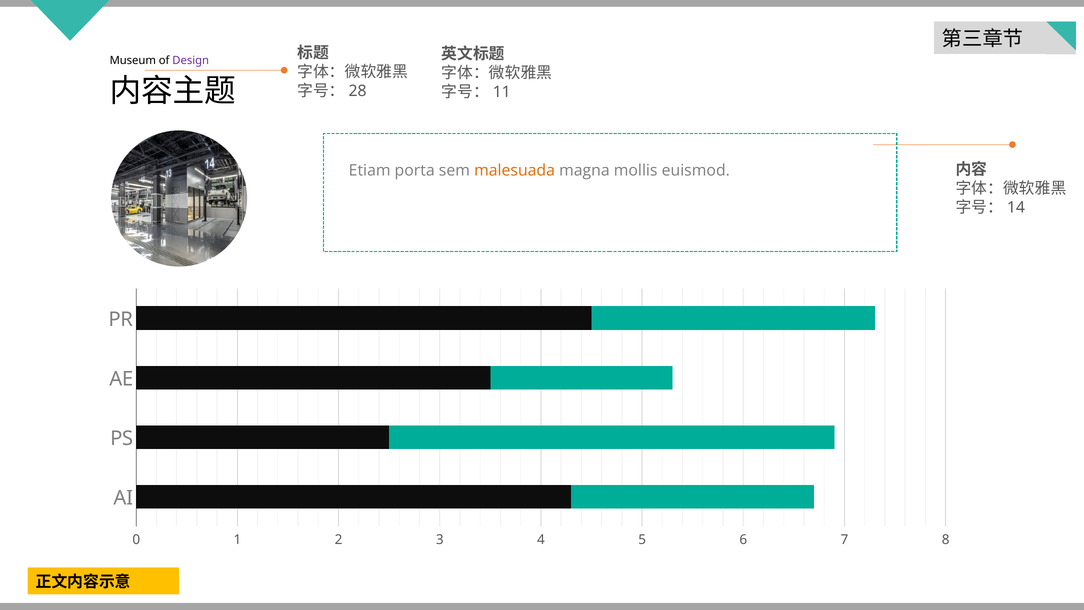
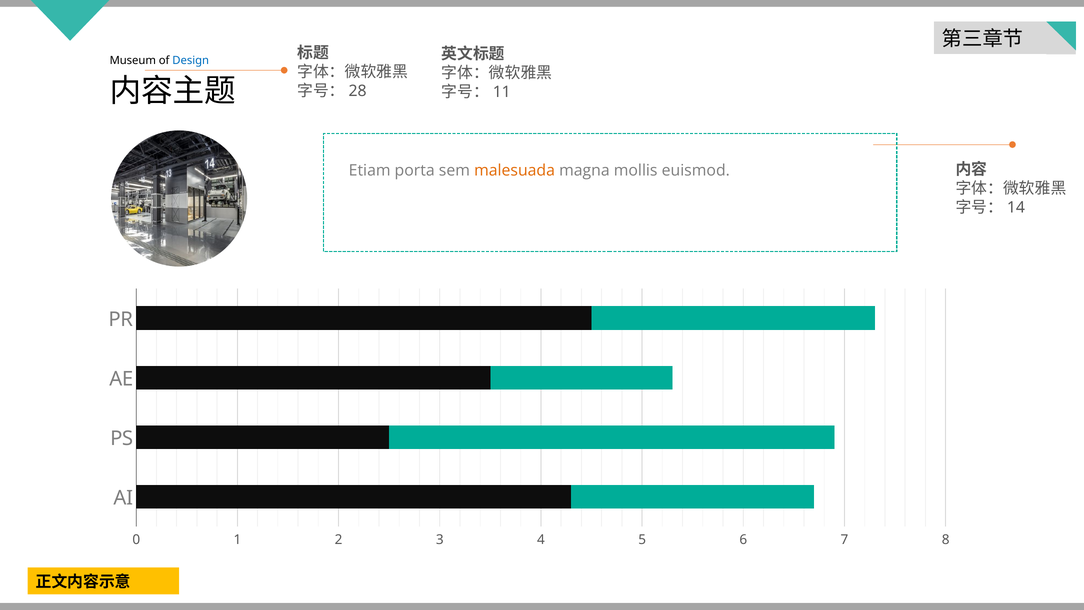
Design colour: purple -> blue (191, 60)
